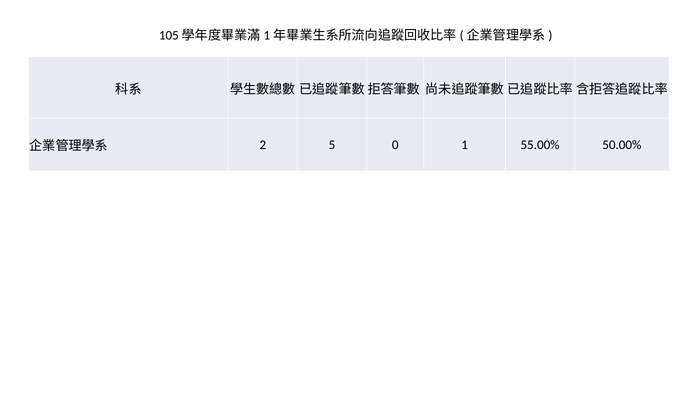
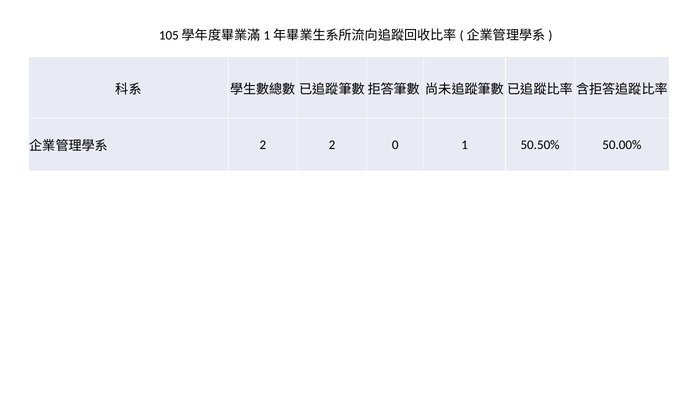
2 5: 5 -> 2 (332, 145)
55.00%: 55.00% -> 50.50% (540, 145)
